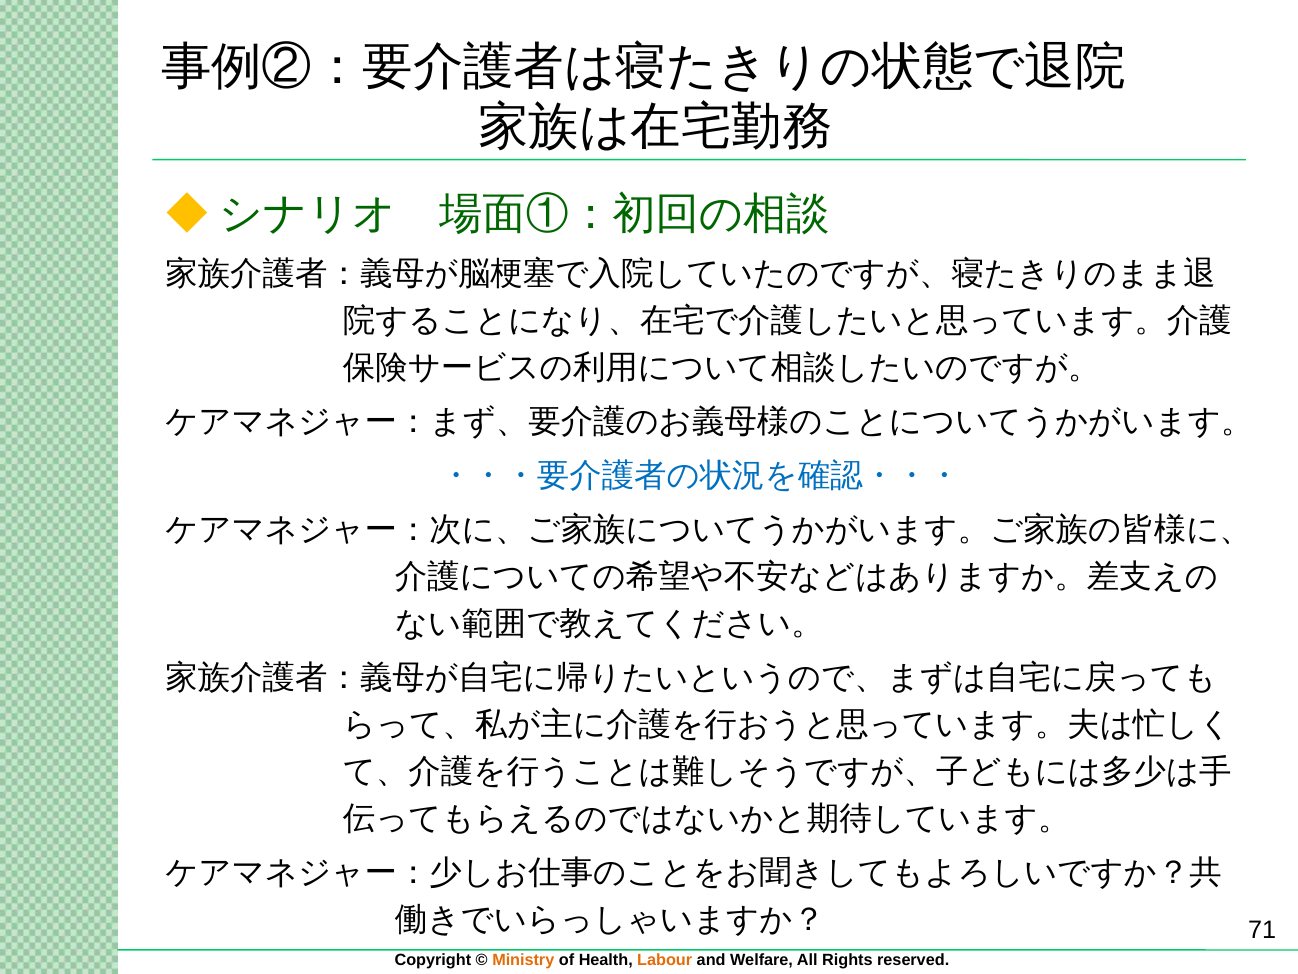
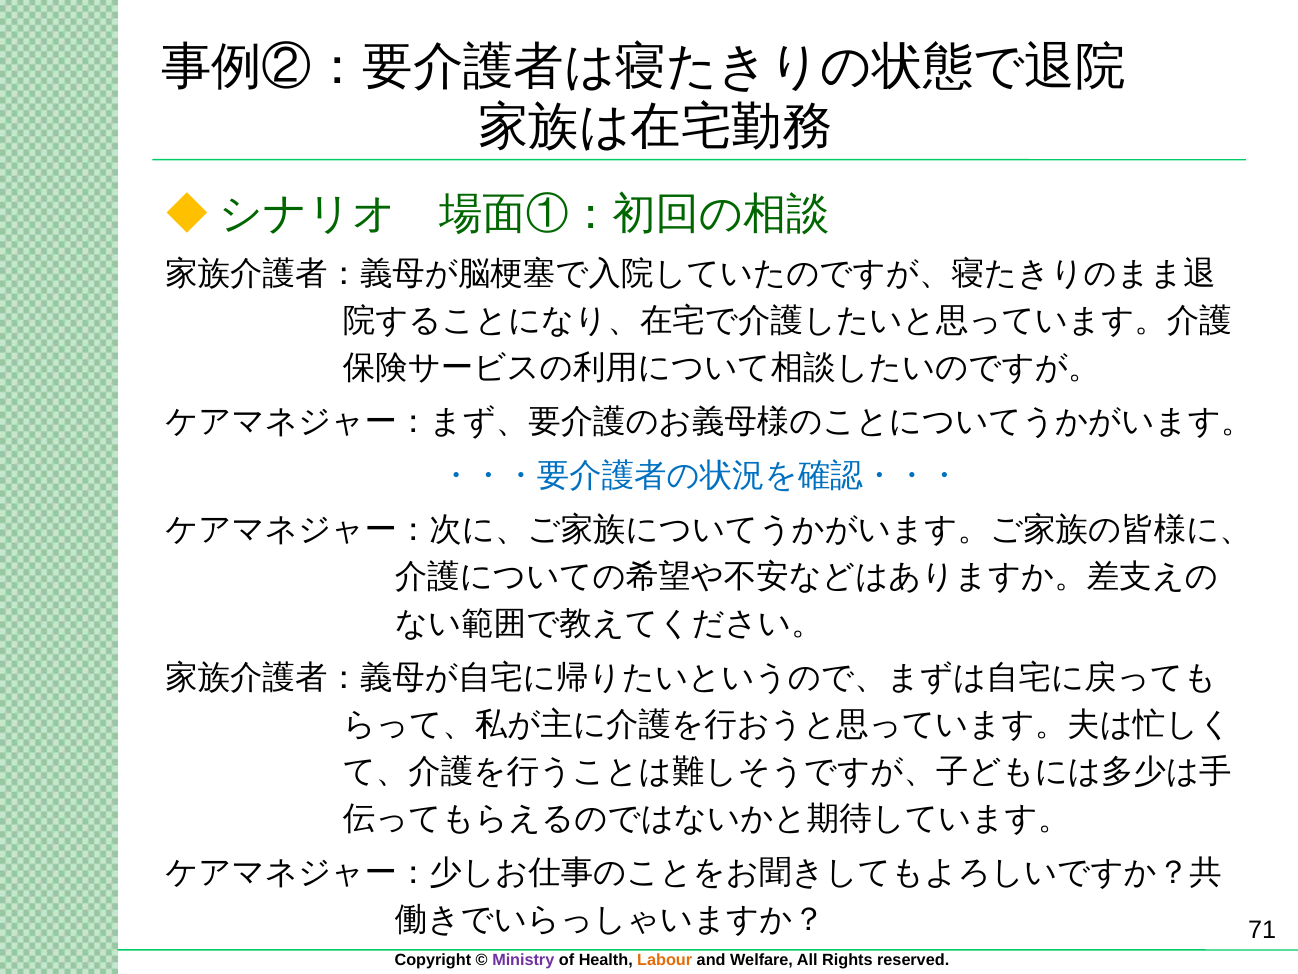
Ministry colour: orange -> purple (523, 959)
